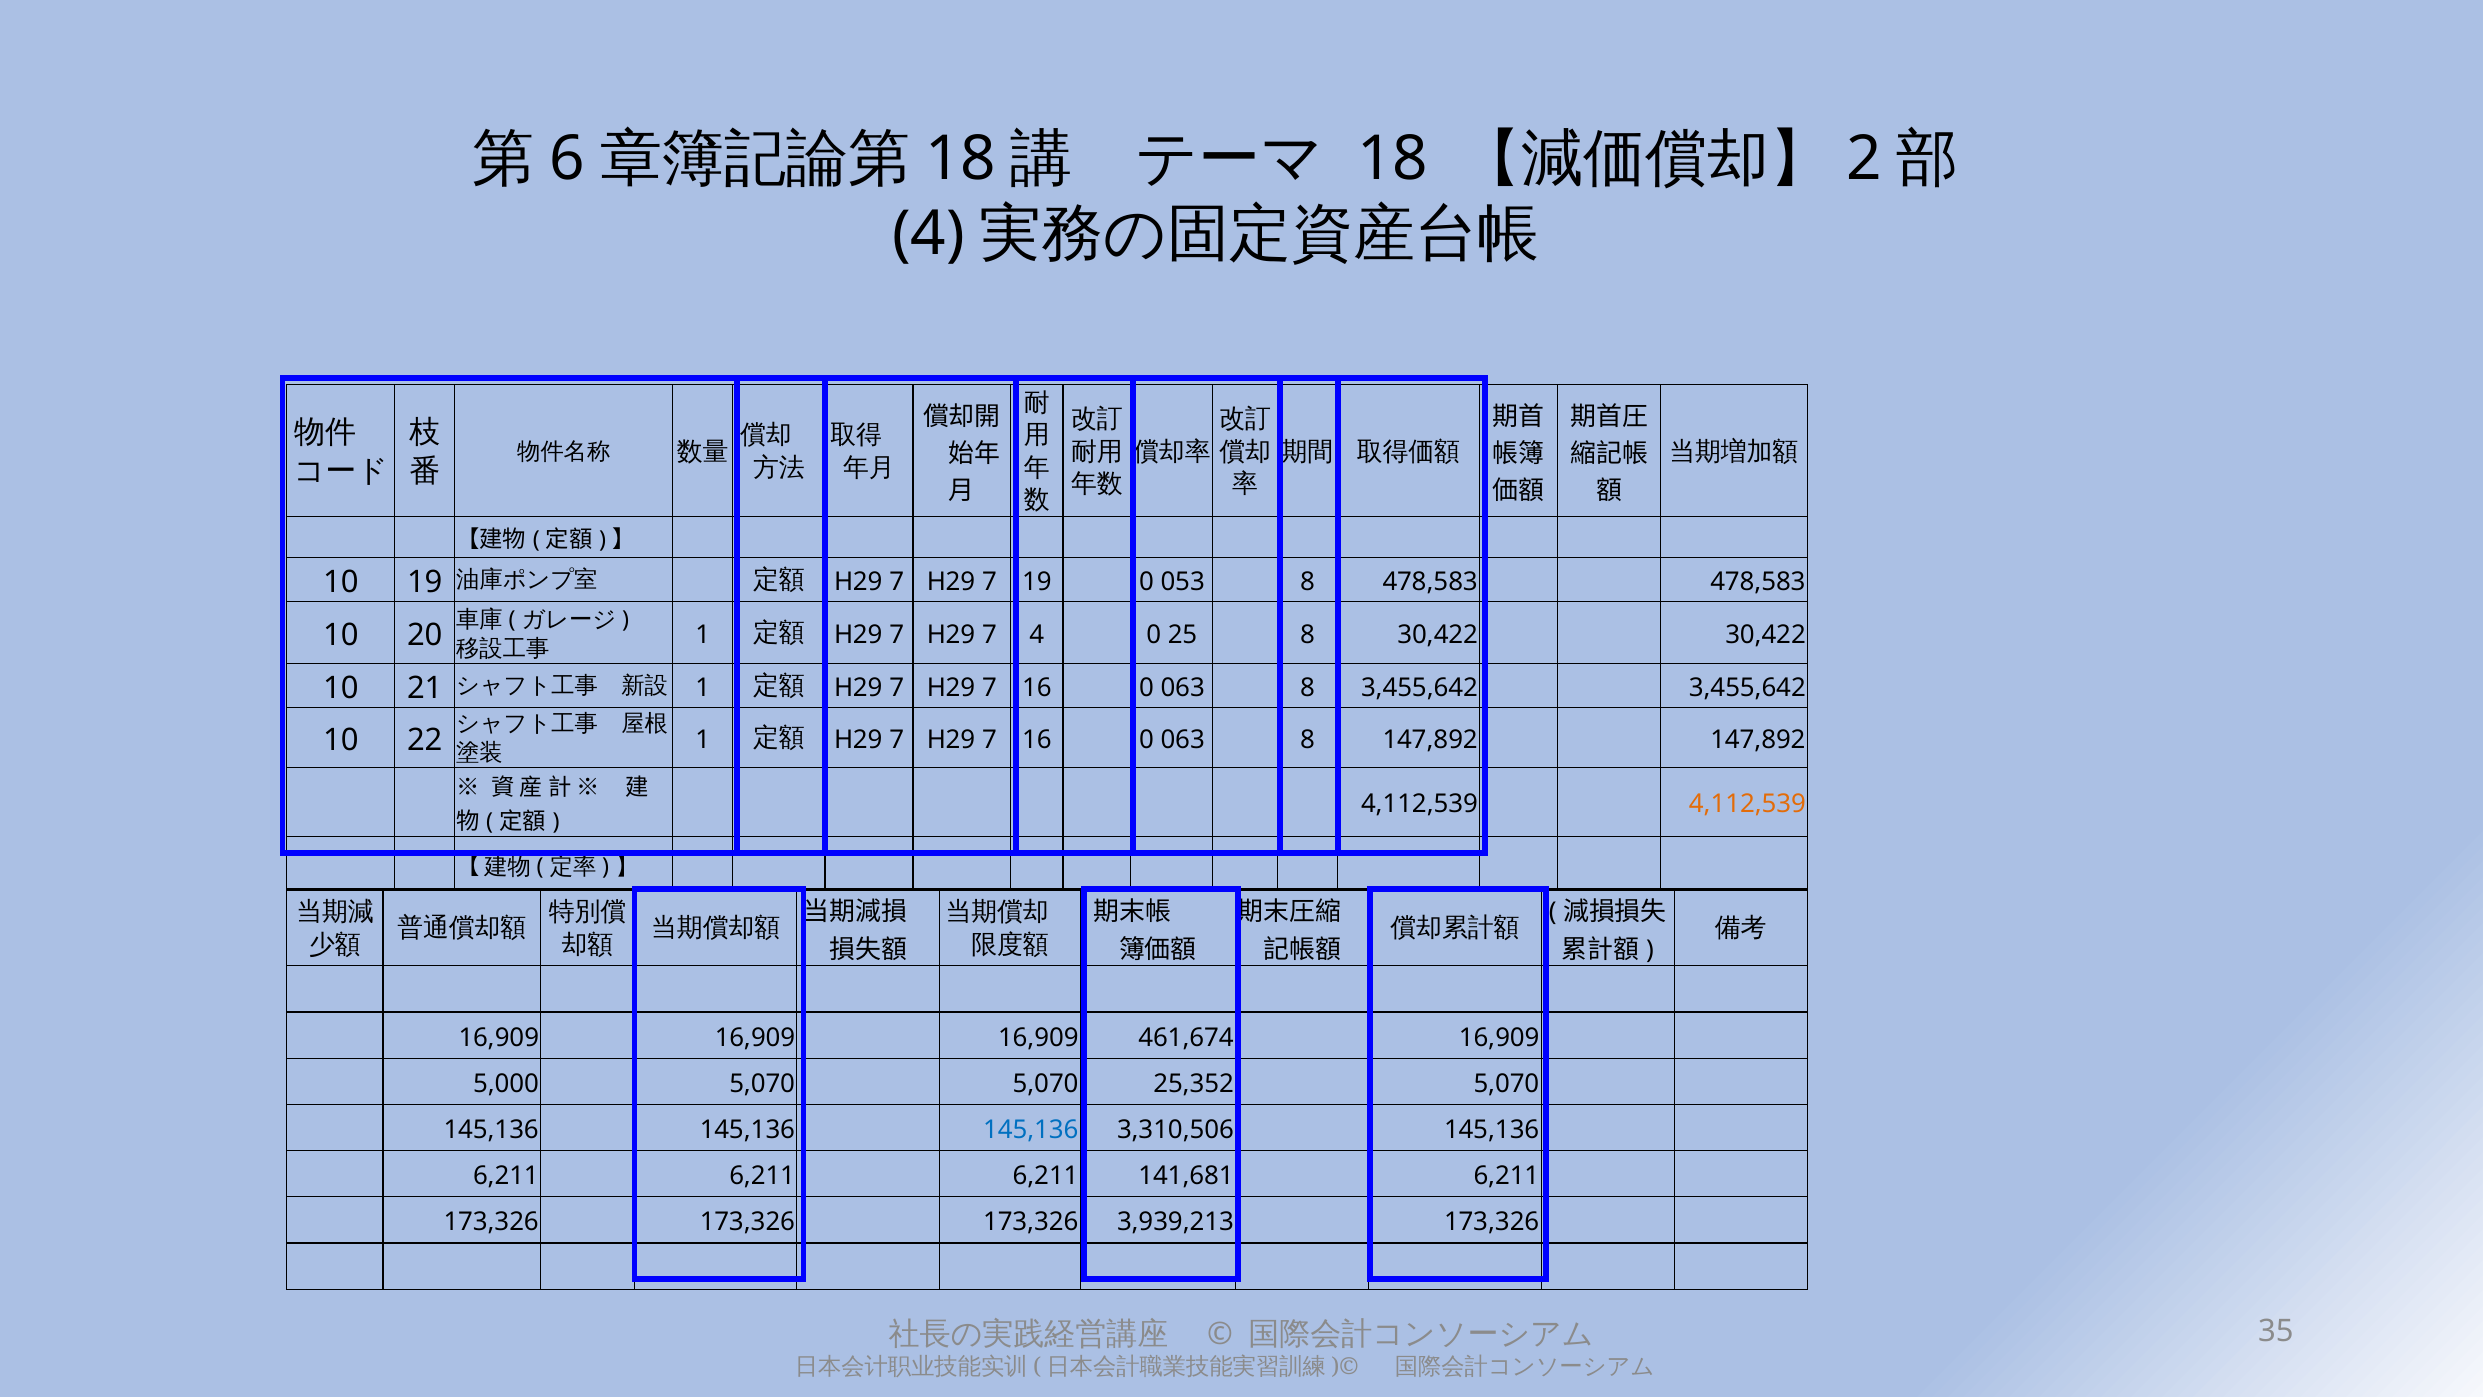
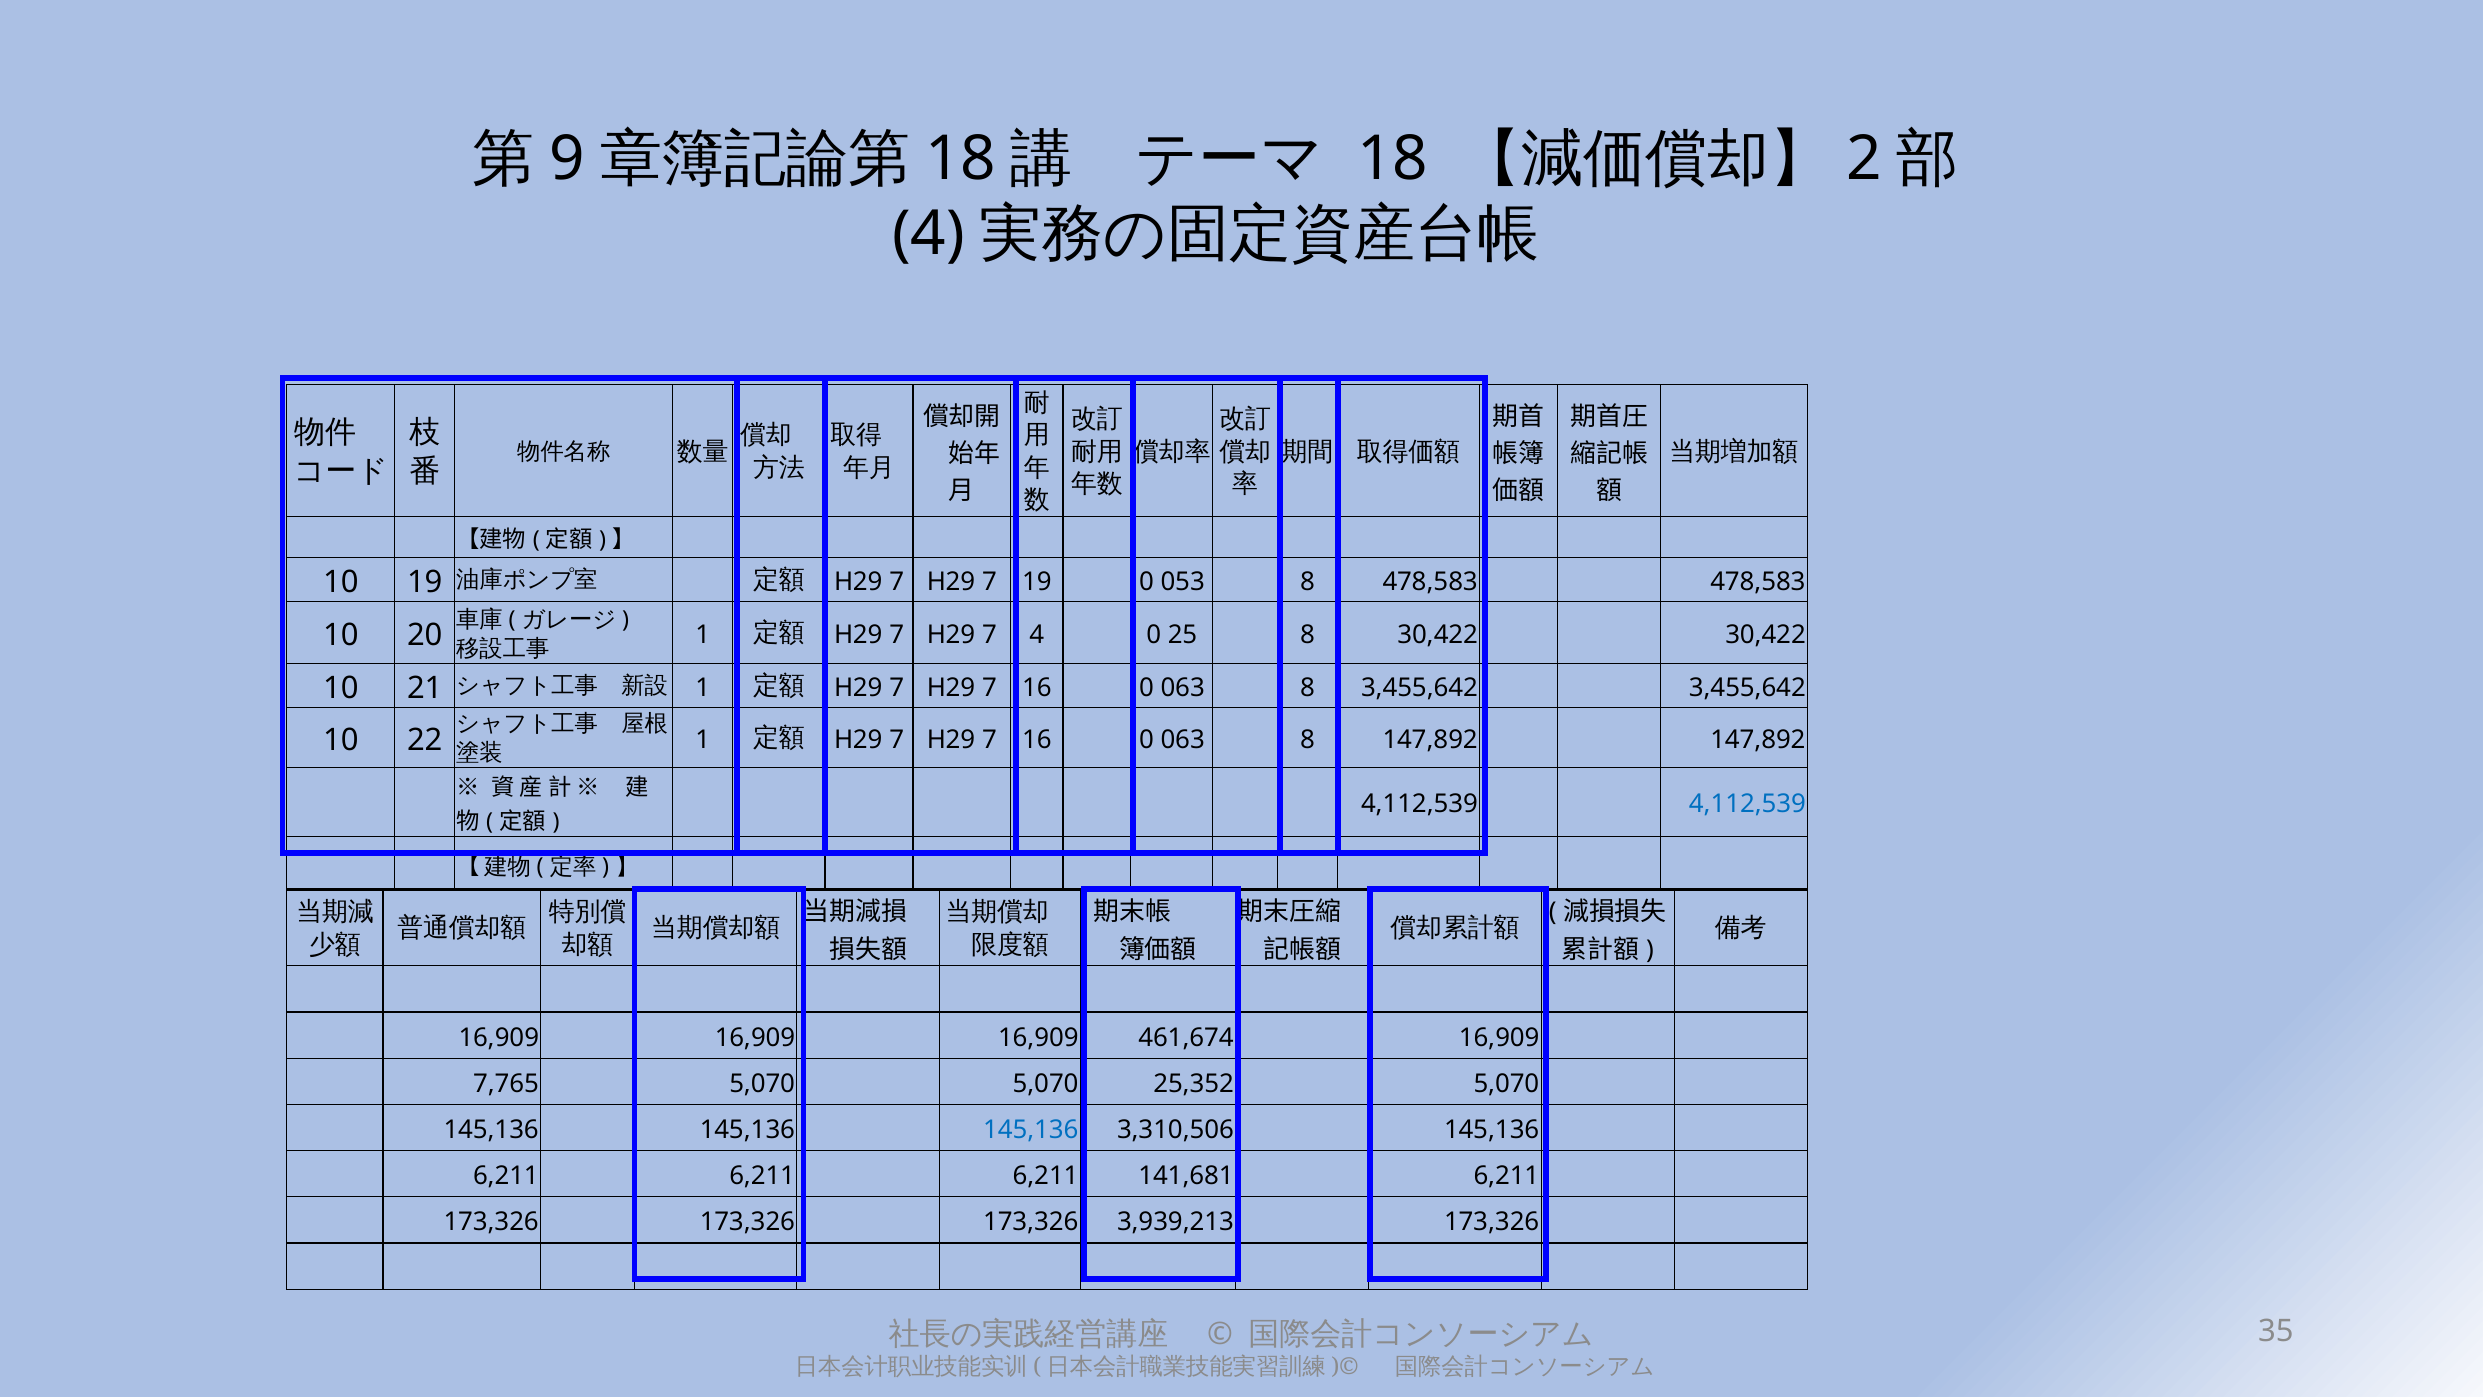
6: 6 -> 9 (567, 159)
4,112,539 colour: orange -> blue (1747, 804)
5,000: 5,000 -> 7,765 (506, 1083)
